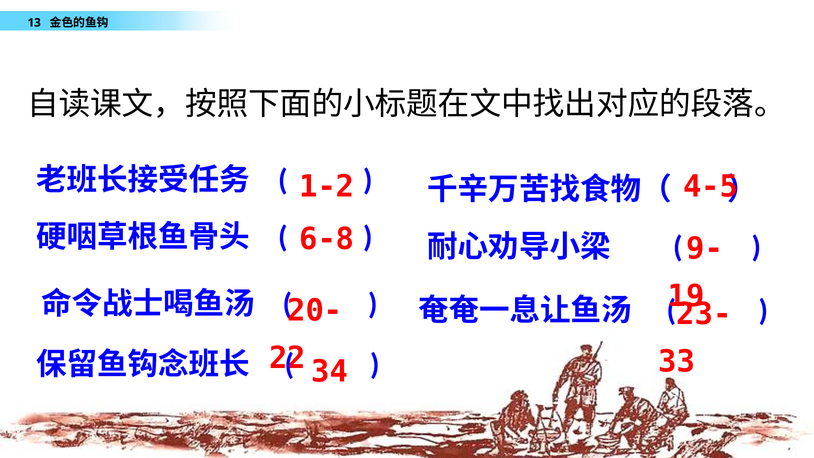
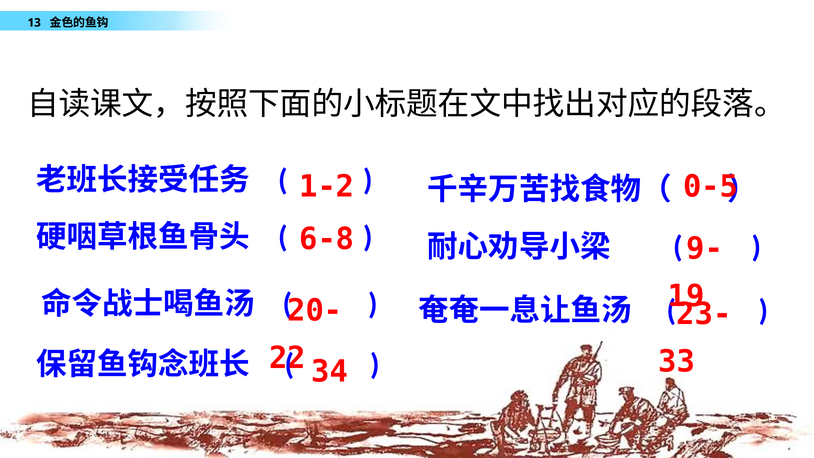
4-5: 4-5 -> 0-5 (711, 187)
